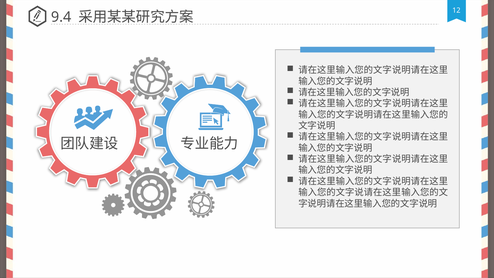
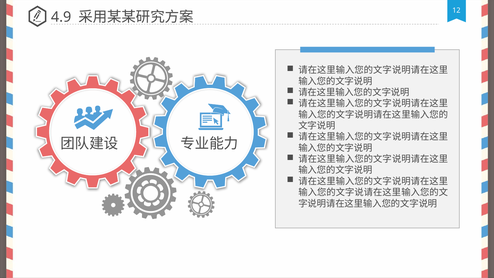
9.4: 9.4 -> 4.9 (61, 17)
